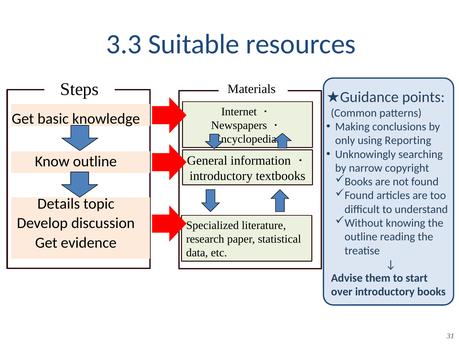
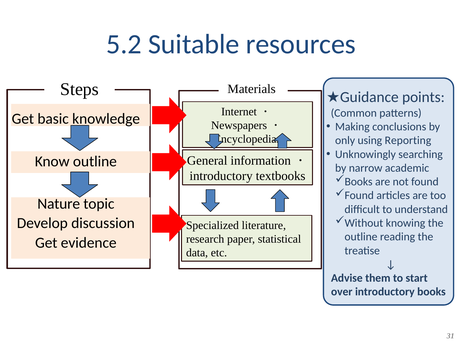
3.3: 3.3 -> 5.2 (124, 44)
copyright: copyright -> academic (407, 168)
Details: Details -> Nature (59, 204)
